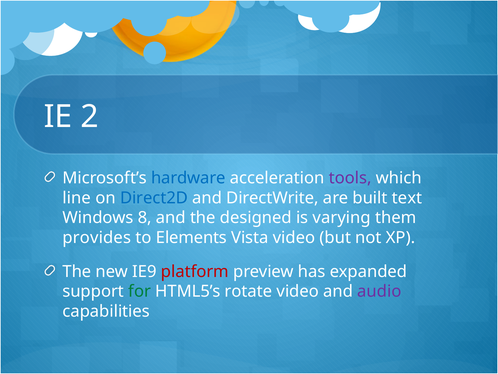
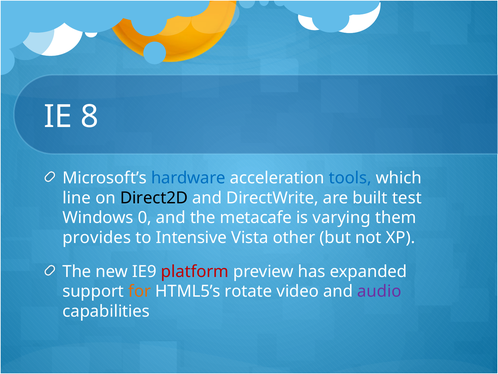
2: 2 -> 8 (90, 117)
tools colour: purple -> blue (350, 178)
Direct2D colour: blue -> black (154, 198)
text: text -> test (407, 198)
8: 8 -> 0 (145, 218)
designed: designed -> metacafe (256, 218)
Elements: Elements -> Intensive (191, 237)
Vista video: video -> other (294, 237)
for colour: green -> orange (140, 291)
